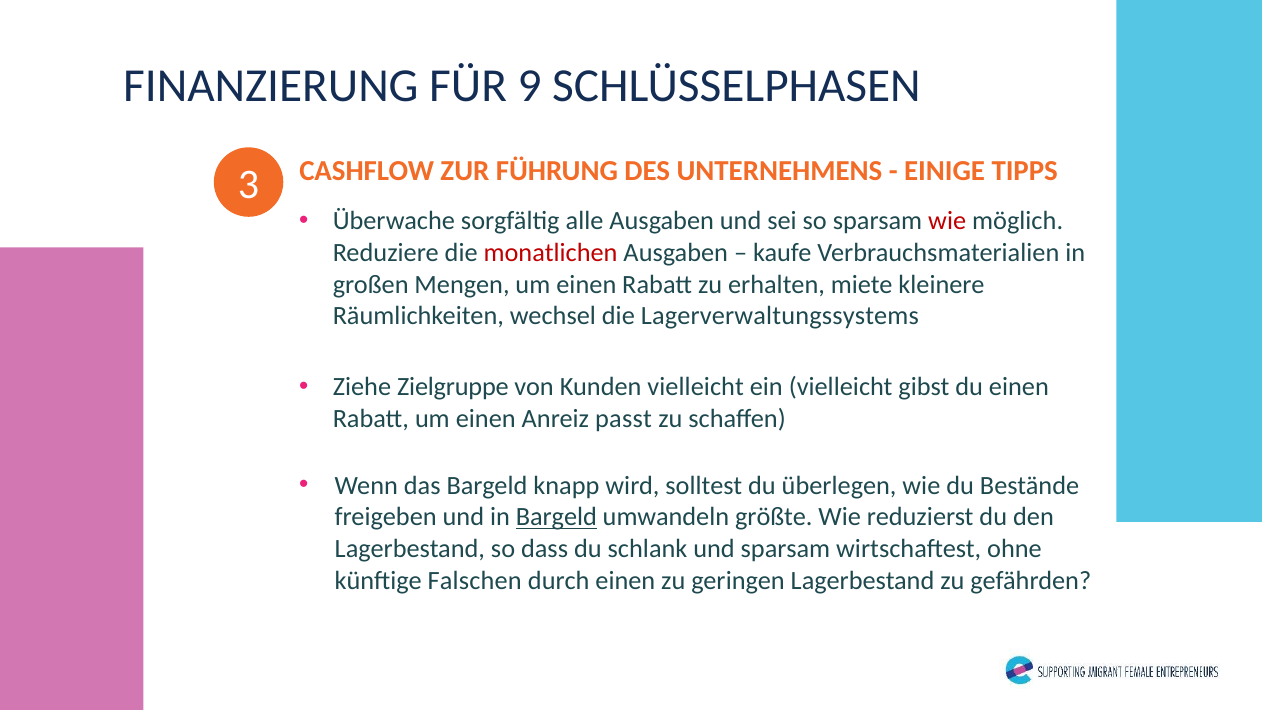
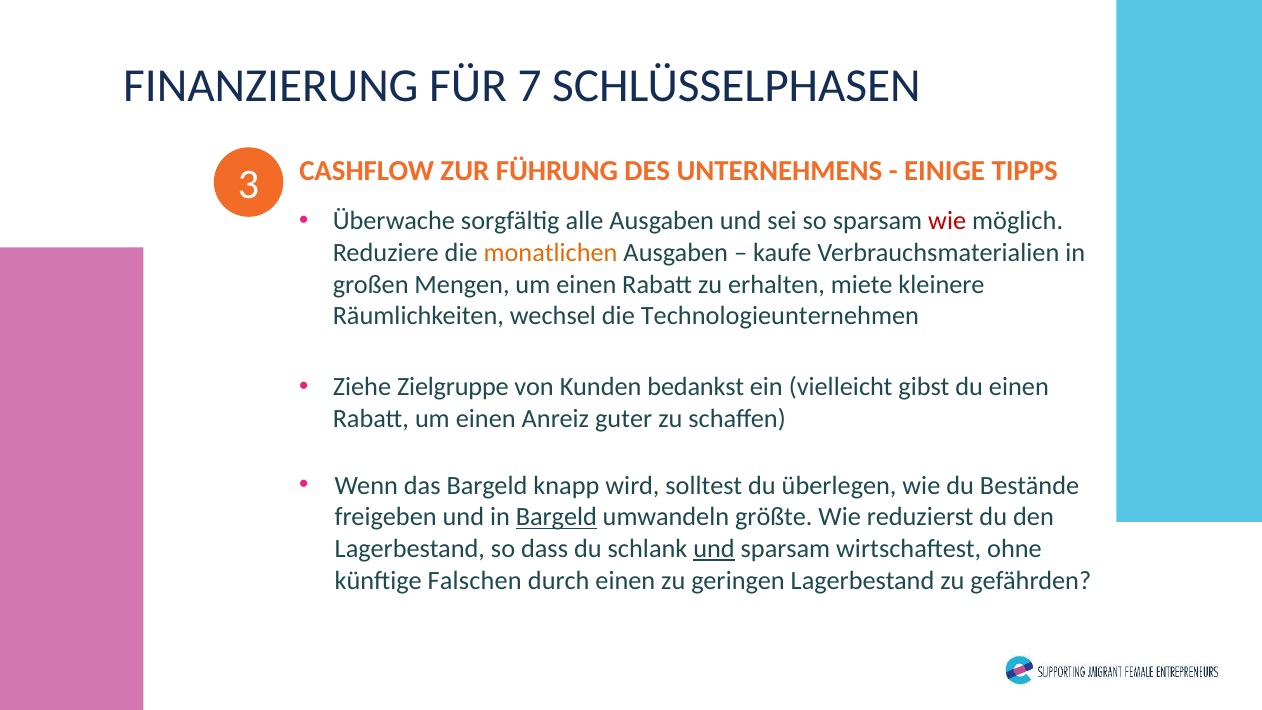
9: 9 -> 7 (530, 86)
monatlichen colour: red -> orange (551, 253)
Lagerverwaltungssystems: Lagerverwaltungssystems -> Technologieunternehmen (780, 316)
Kunden vielleicht: vielleicht -> bedankst (696, 387)
passt: passt -> guter (624, 419)
und underline: none -> present (714, 549)
